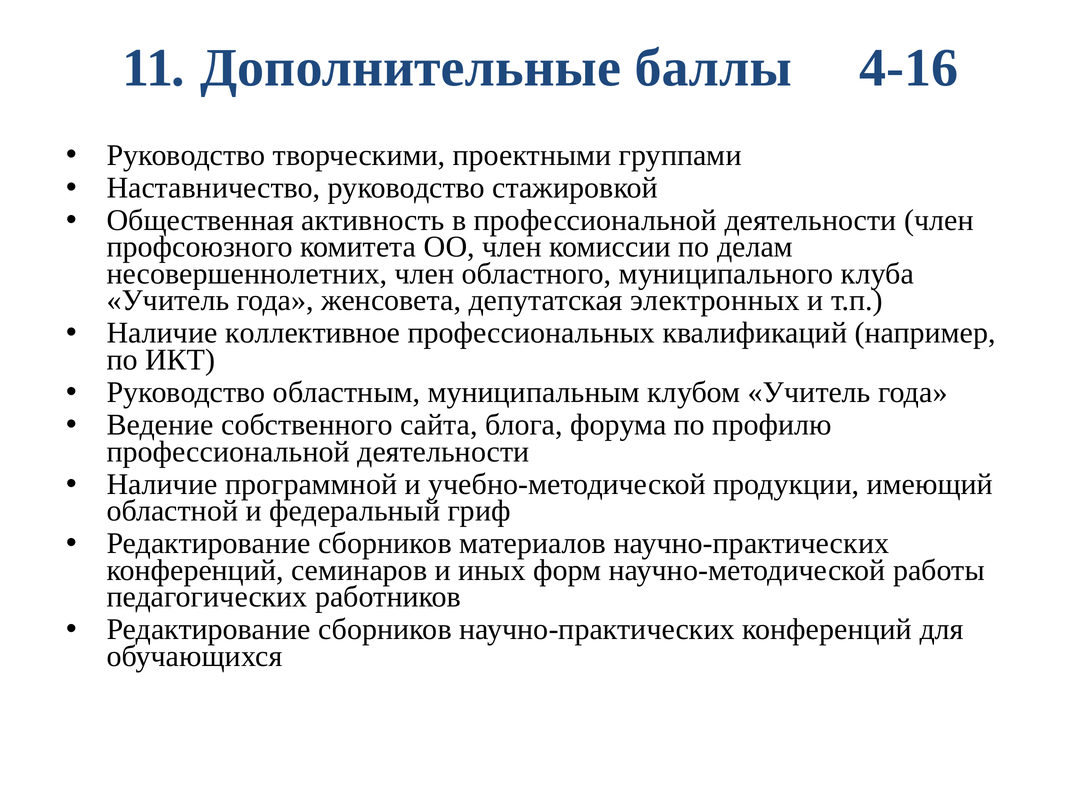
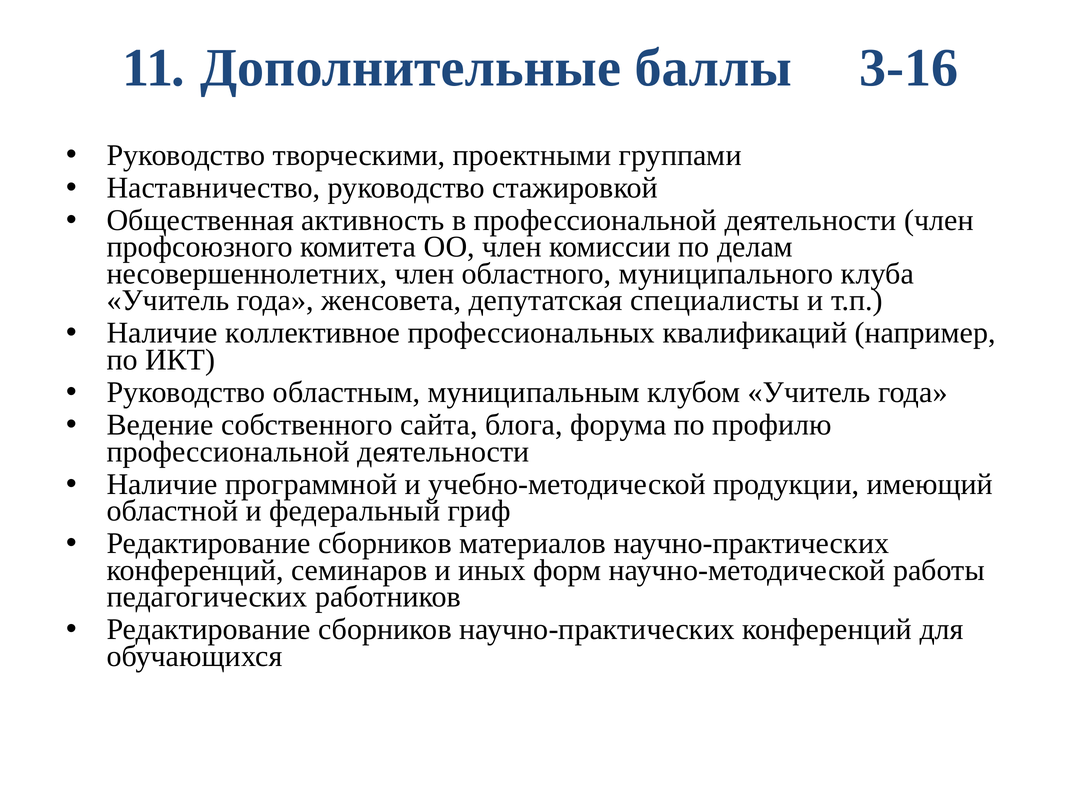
4-16: 4-16 -> 3-16 (909, 68)
электронных: электронных -> специалисты (715, 300)
